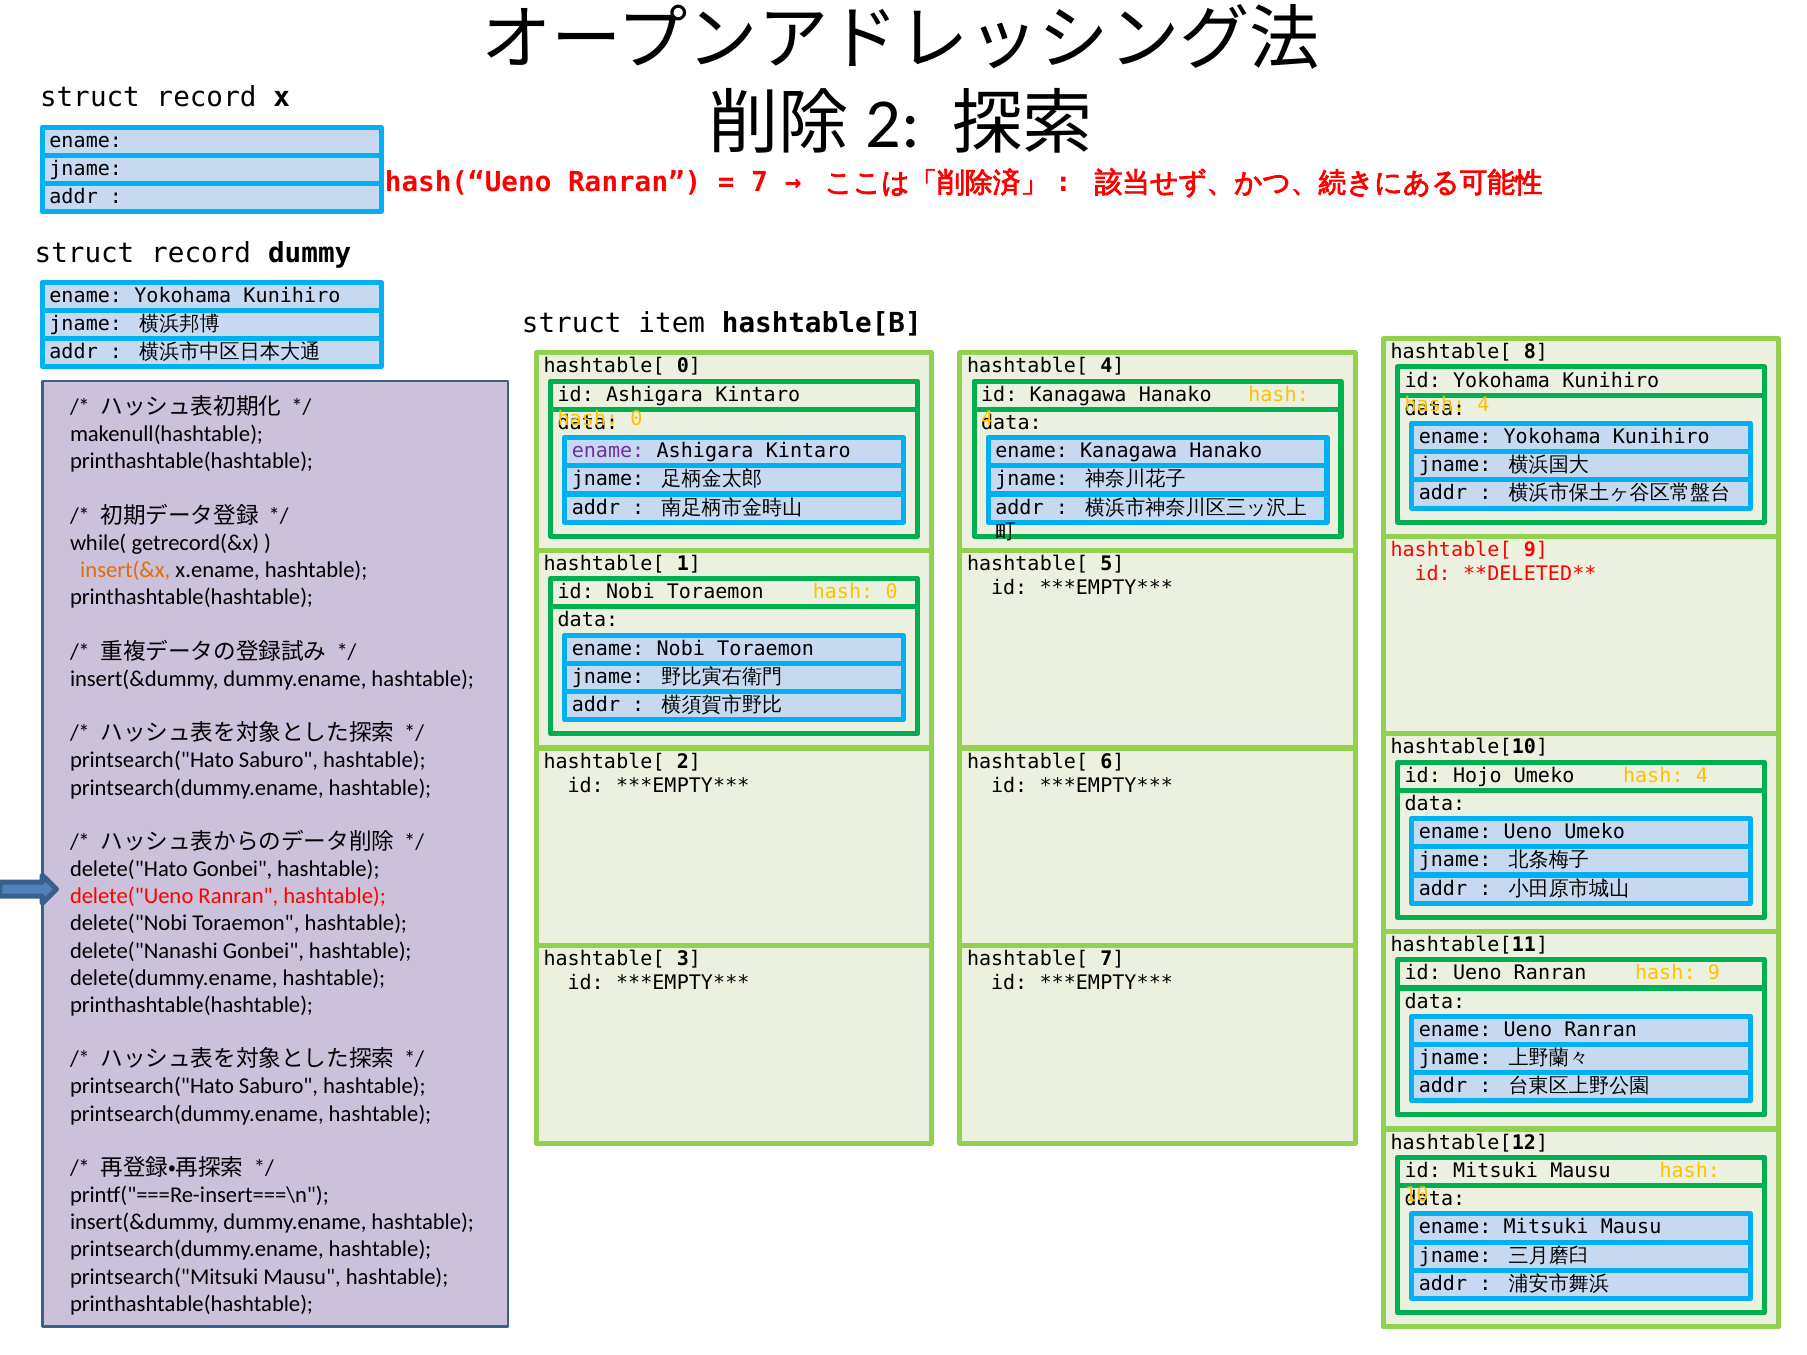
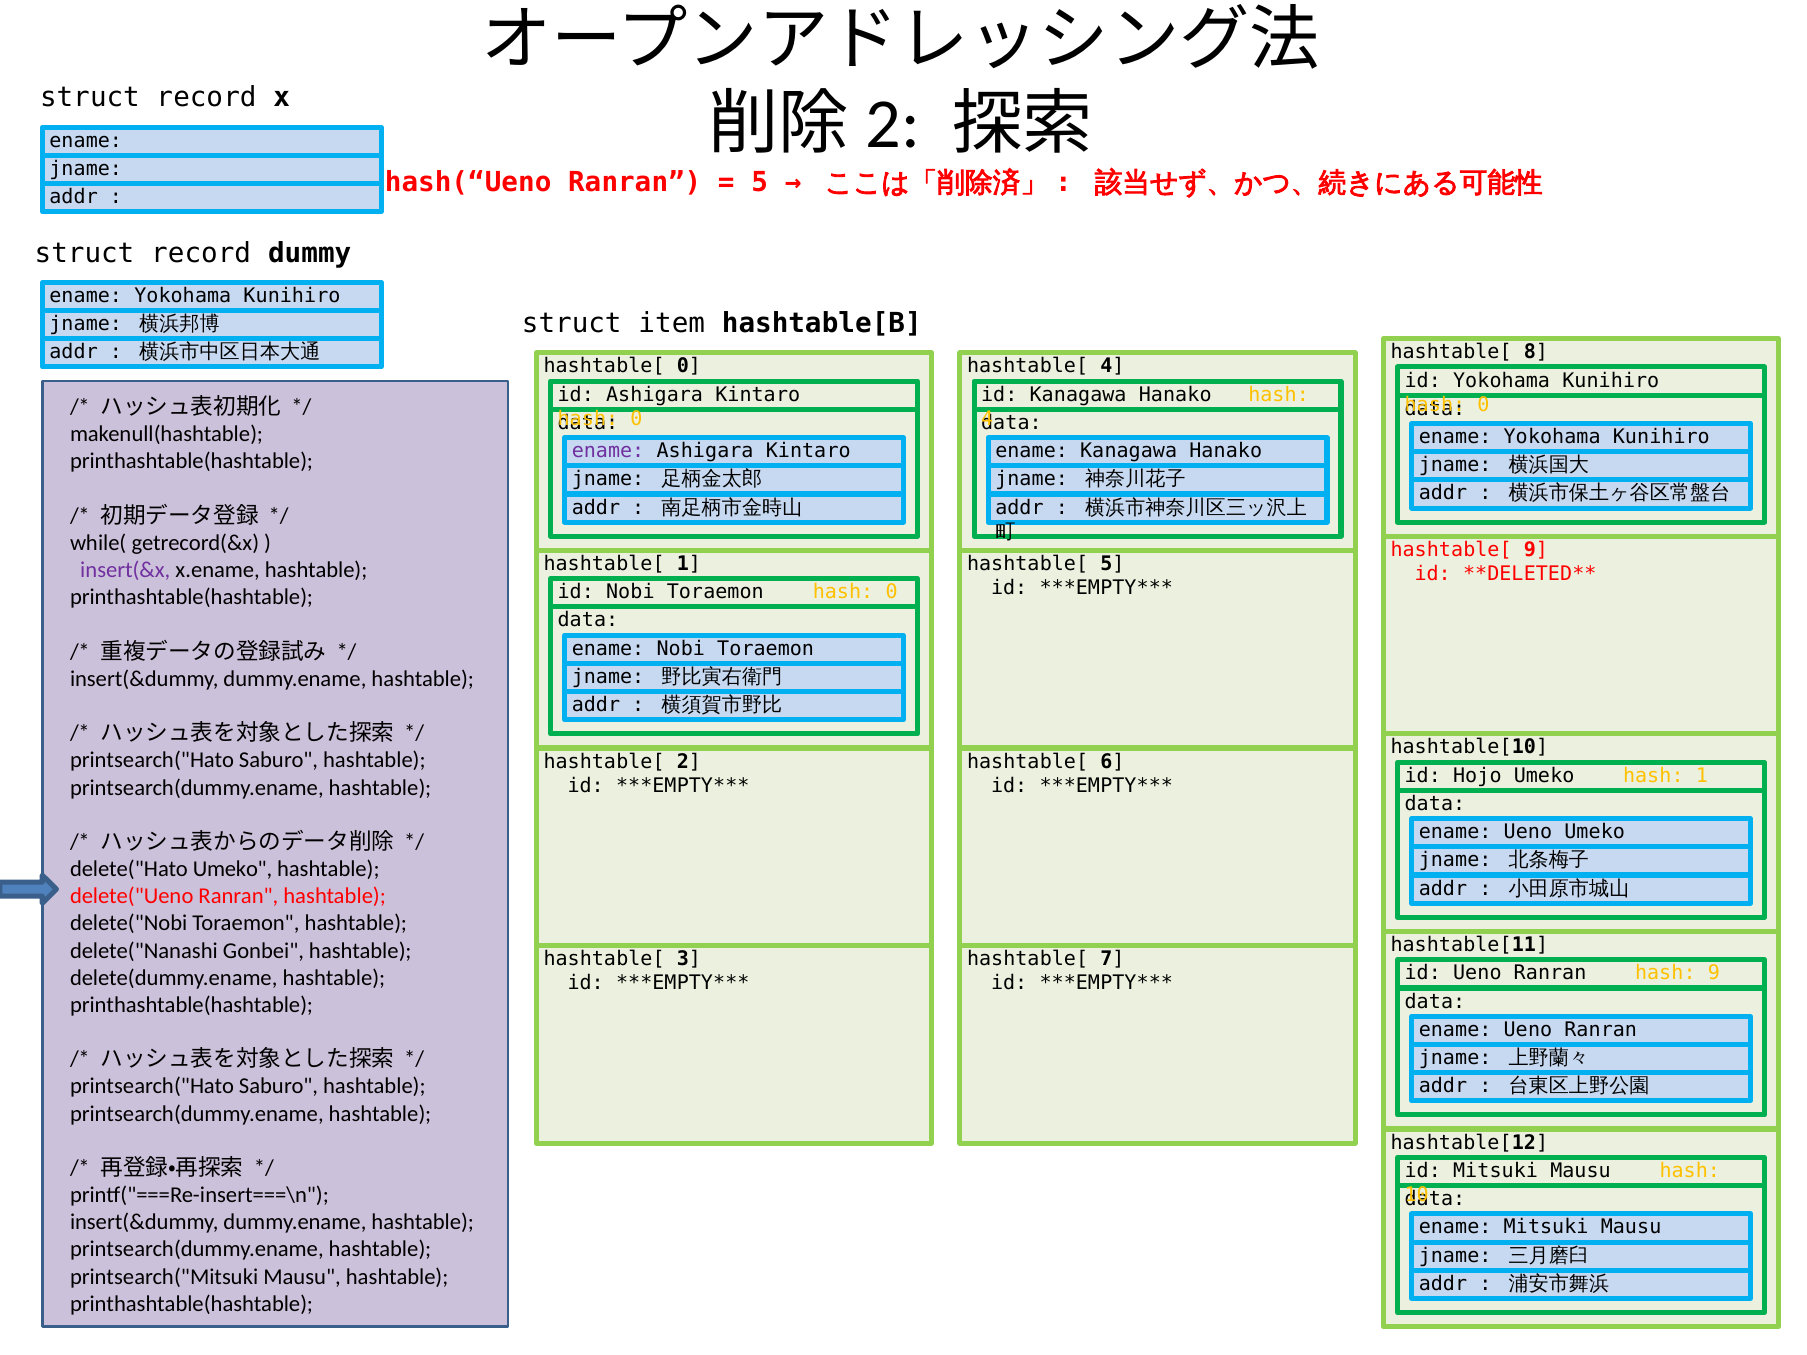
7: 7 -> 5 (760, 183)
4: 4 -> 0 (1483, 405)
insert(&x colour: orange -> purple (125, 570)
4: 4 -> 1 (1702, 776)
delete("Hato Gonbei: Gonbei -> Umeko (233, 869)
